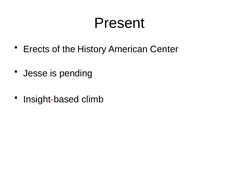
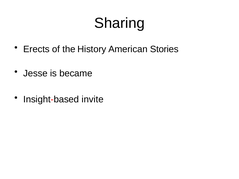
Present: Present -> Sharing (119, 23)
Center: Center -> Stories (164, 49)
pending: pending -> became (76, 73)
climb: climb -> invite (93, 99)
